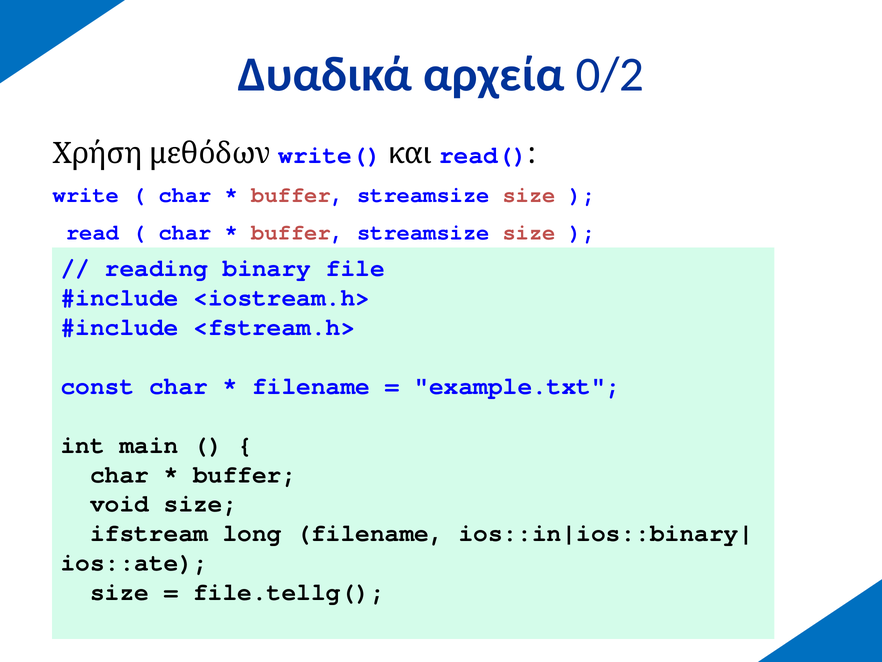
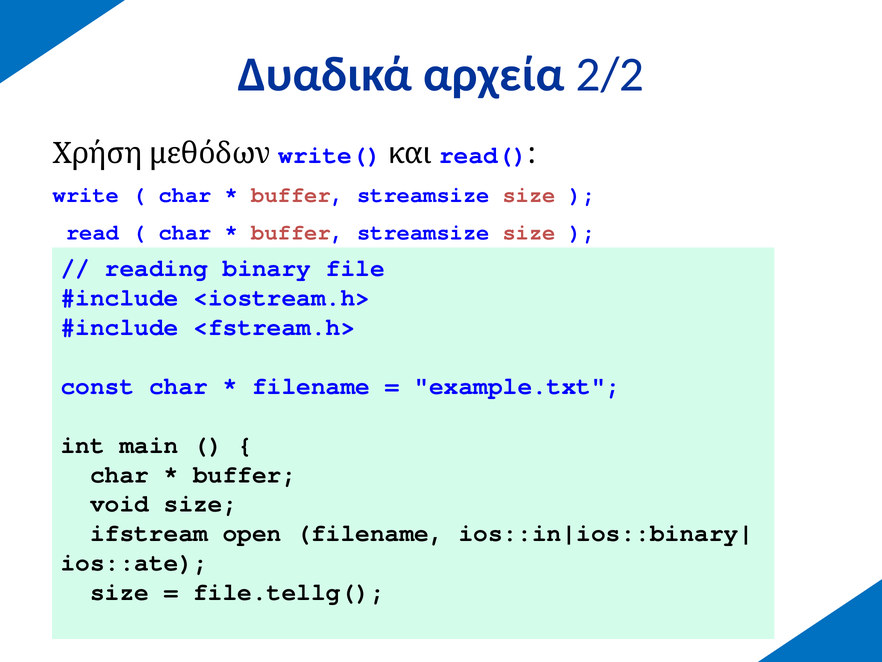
0/2: 0/2 -> 2/2 (610, 74)
long: long -> open (252, 533)
